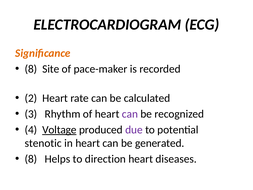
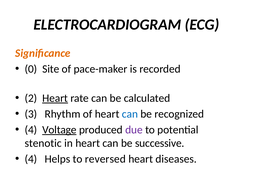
8: 8 -> 0 (31, 69)
Heart underline: none -> present (55, 98)
can colour: purple -> blue (130, 114)
generated: generated -> successive (160, 143)
8: 8 -> 4 (31, 159)
direction: direction -> reversed (105, 159)
